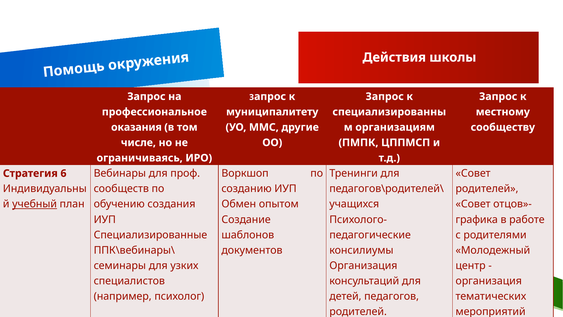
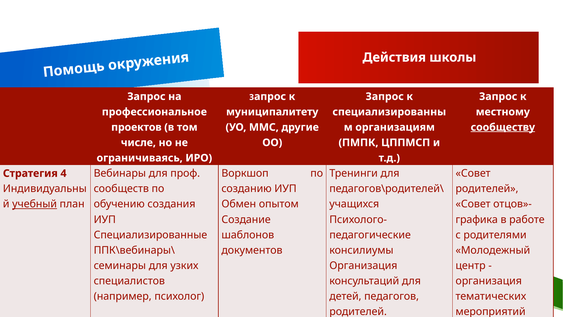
оказания: оказания -> проектов (136, 127)
сообществу underline: none -> present (503, 127)
Стратегия 6: 6 -> 4 (63, 173)
